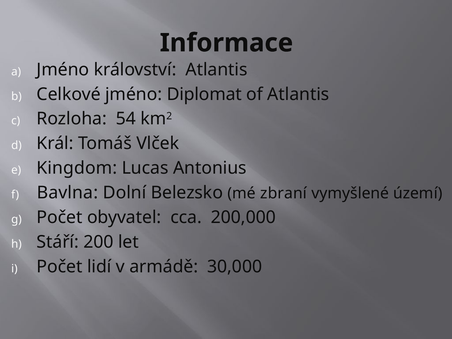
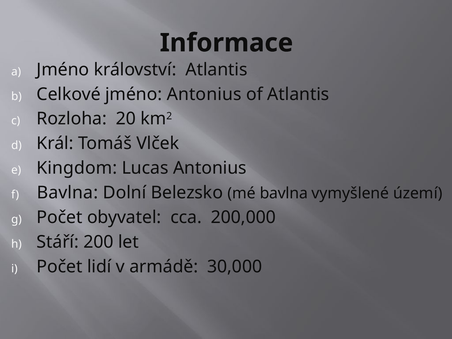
jméno Diplomat: Diplomat -> Antonius (204, 94)
54: 54 -> 20 (126, 119)
mé zbraní: zbraní -> bavlna (284, 193)
